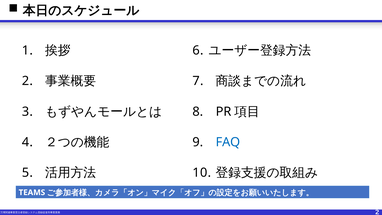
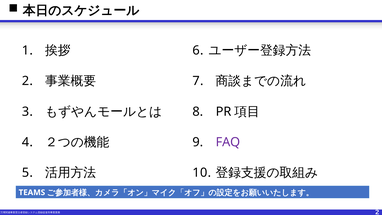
FAQ colour: blue -> purple (228, 142)
